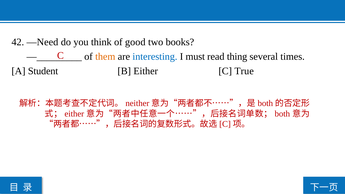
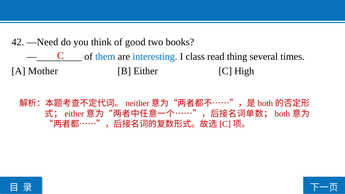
them colour: orange -> blue (105, 57)
must: must -> class (195, 57)
Student: Student -> Mother (43, 71)
True: True -> High (244, 71)
